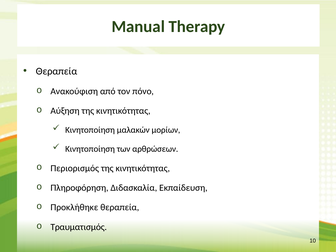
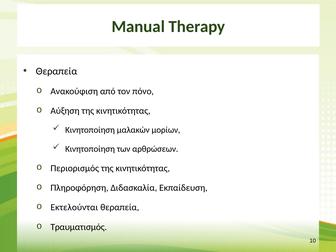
Προκλήθηκε: Προκλήθηκε -> Εκτελούνται (74, 207)
